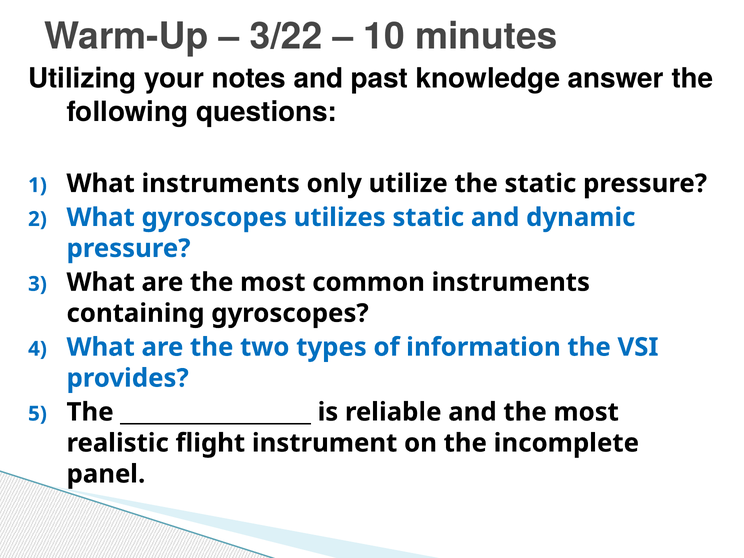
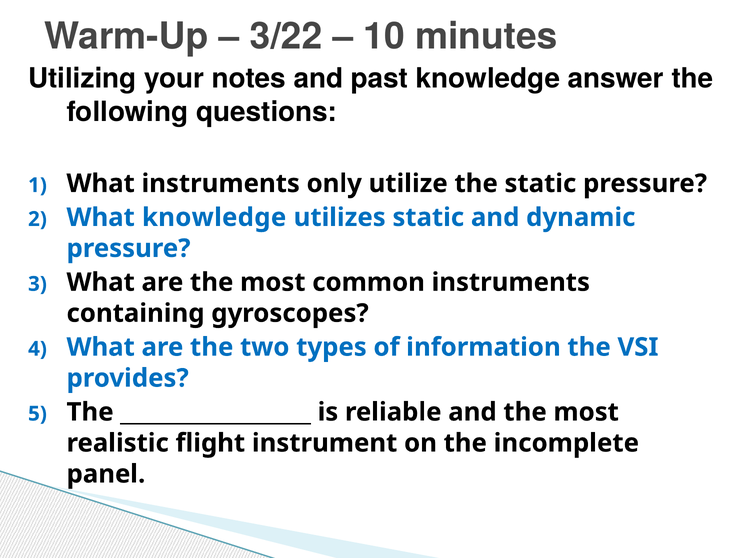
What gyroscopes: gyroscopes -> knowledge (214, 217)
